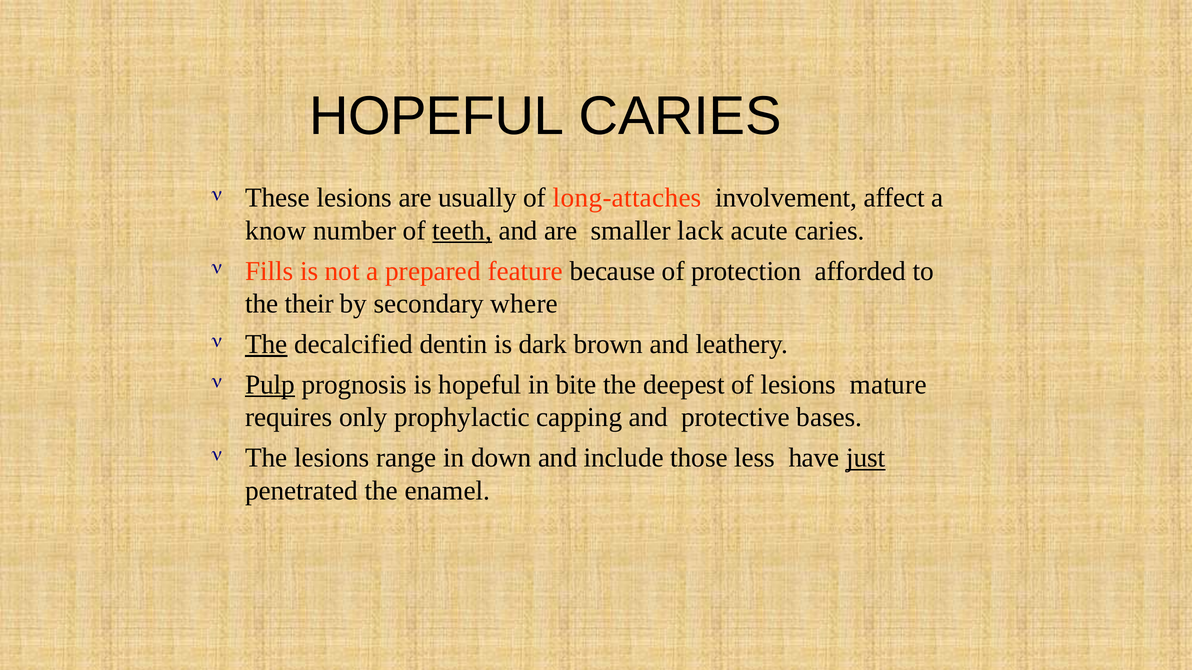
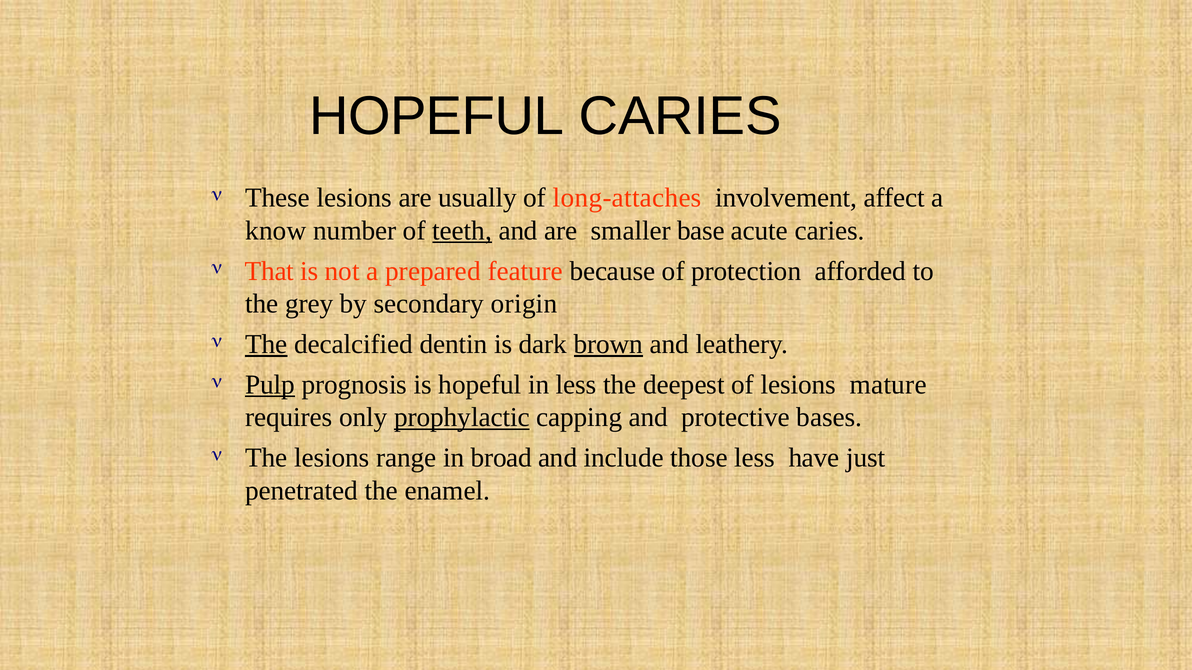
lack: lack -> base (701, 231)
Fills: Fills -> That (269, 271)
their: their -> grey (309, 304)
where: where -> origin (524, 304)
brown underline: none -> present (609, 345)
in bite: bite -> less (576, 385)
prophylactic underline: none -> present (462, 418)
down: down -> broad (501, 458)
just underline: present -> none (866, 458)
